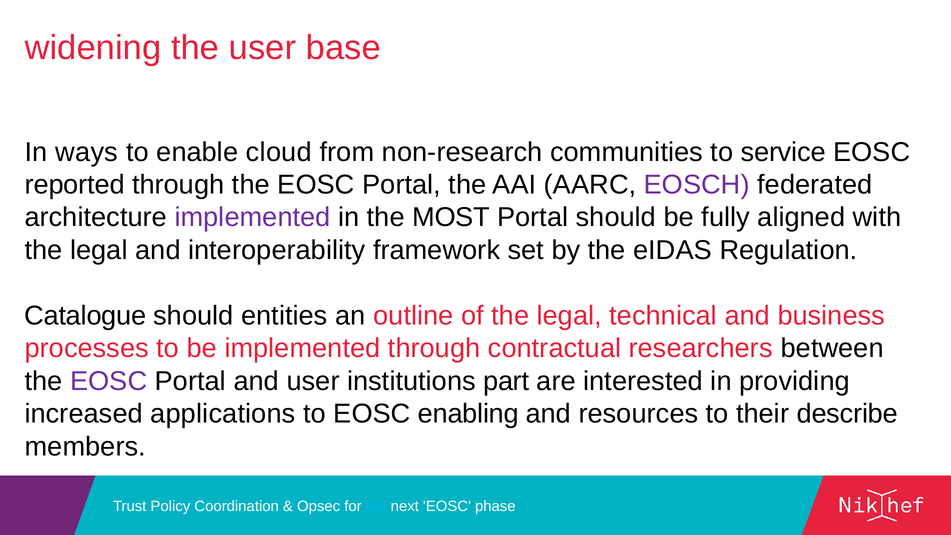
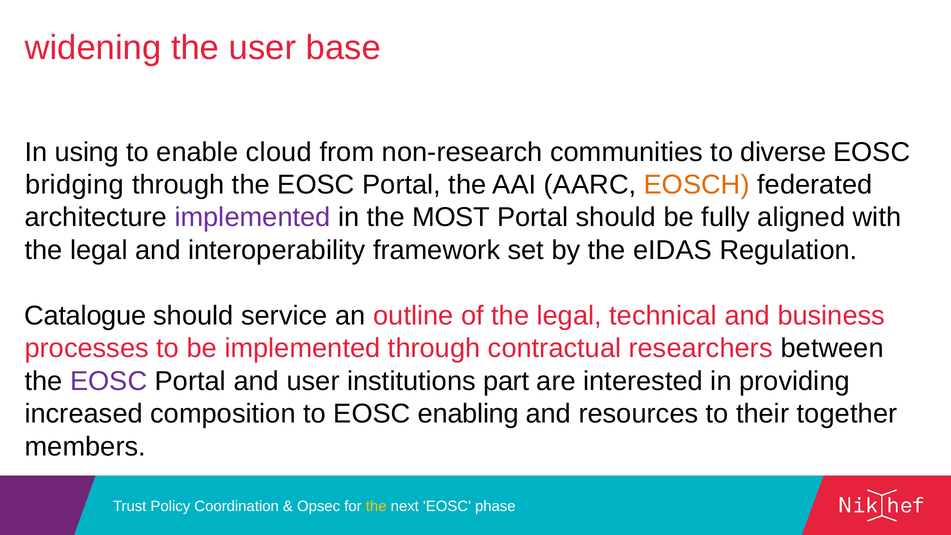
ways: ways -> using (87, 152)
service: service -> diverse (783, 152)
reported: reported -> bridging (74, 185)
EOSCH colour: purple -> orange (697, 185)
entities: entities -> service (284, 316)
applications: applications -> composition (223, 414)
describe: describe -> together (847, 414)
the colour: light blue -> yellow (376, 506)
